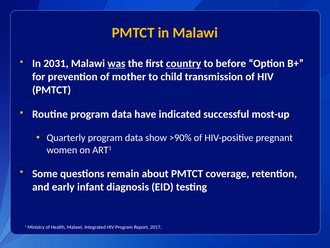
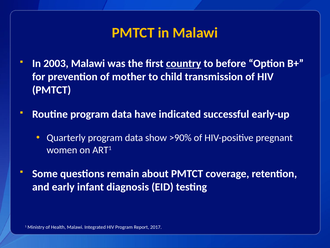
2031: 2031 -> 2003 (56, 63)
was underline: present -> none (116, 63)
most-up: most-up -> early-up (271, 114)
